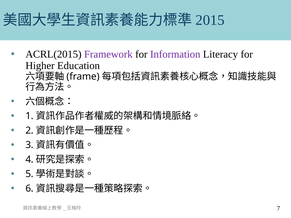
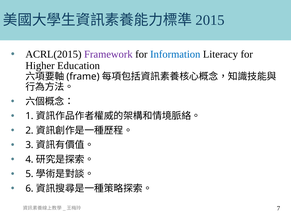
Information colour: purple -> blue (175, 54)
